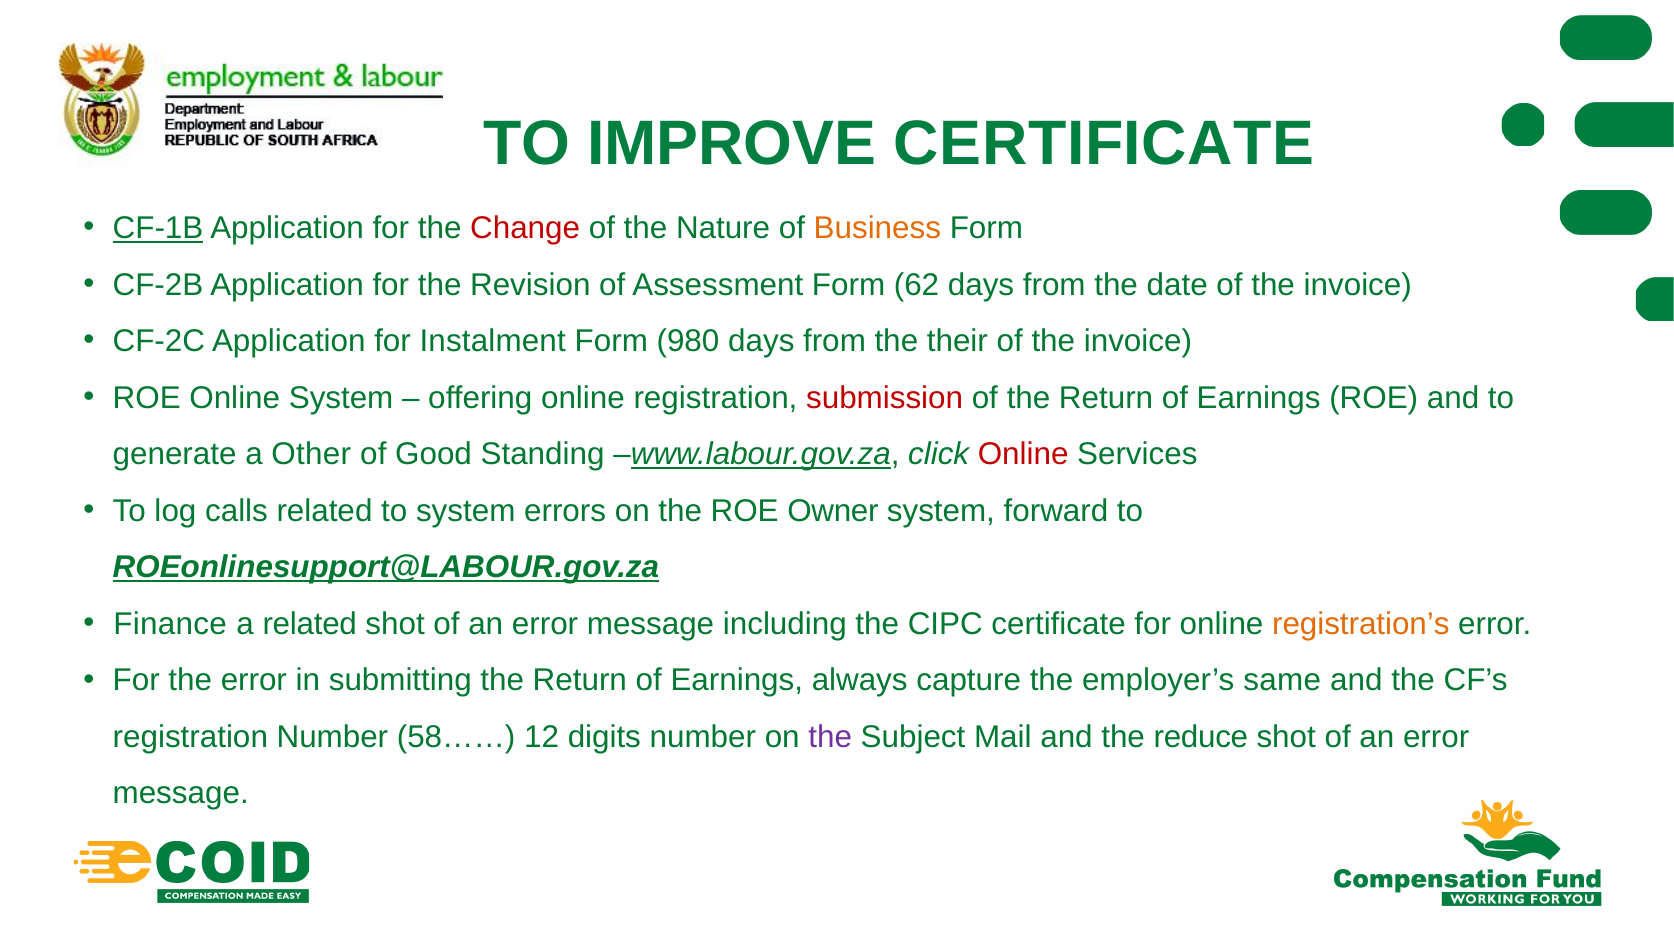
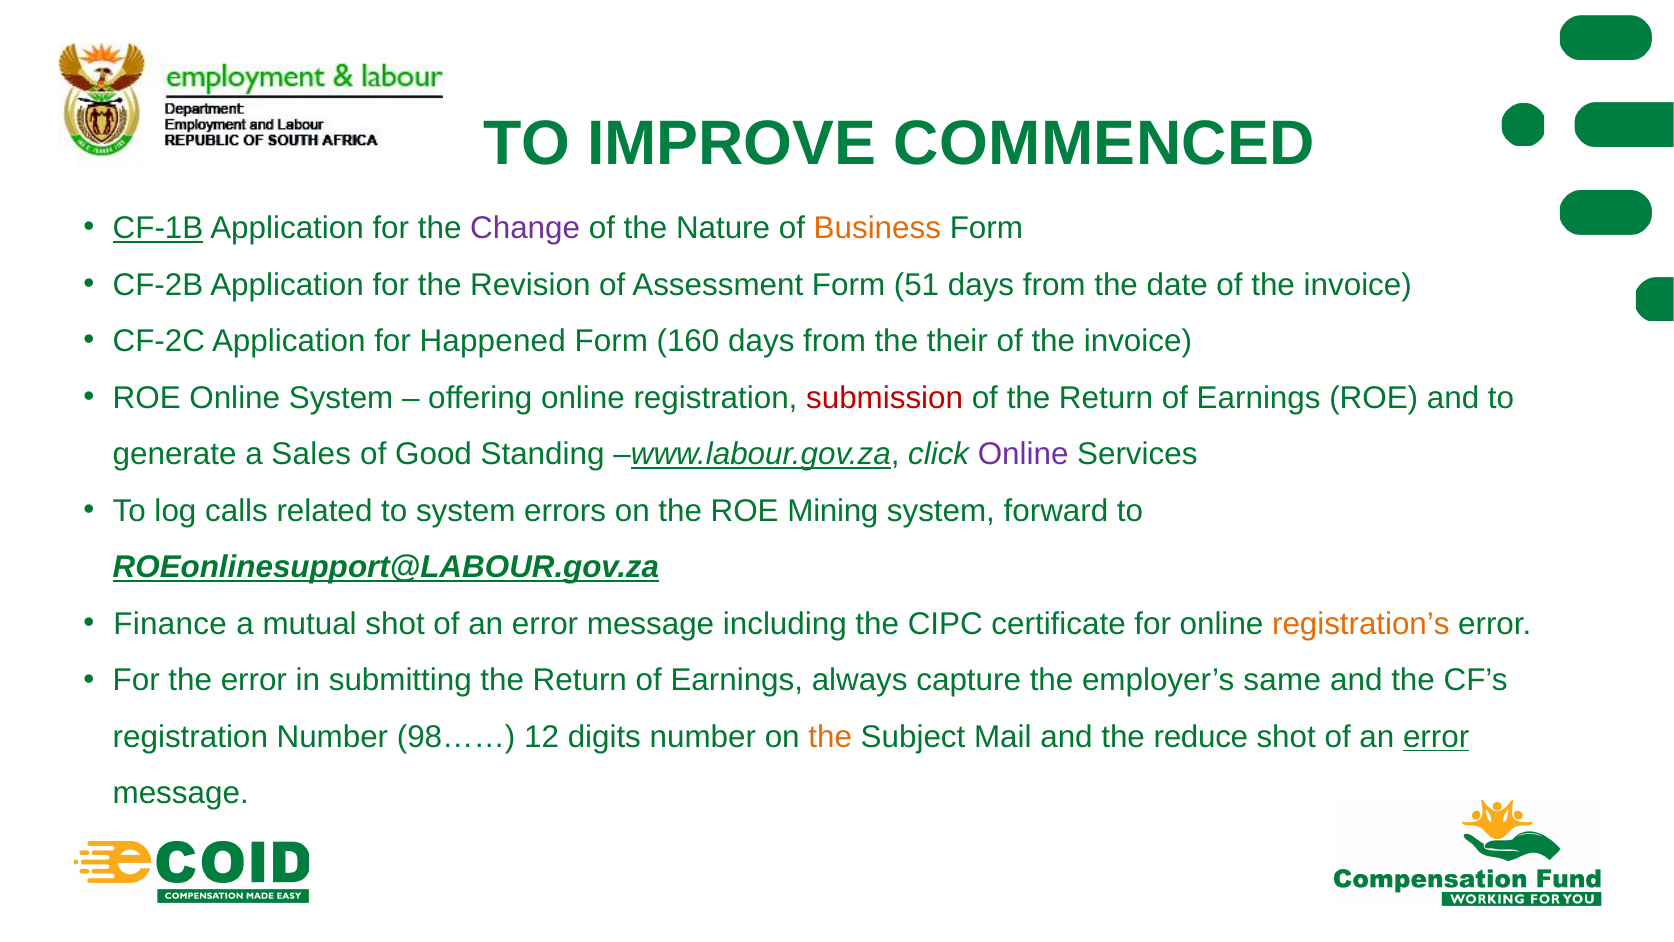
IMPROVE CERTIFICATE: CERTIFICATE -> COMMENCED (1104, 144)
Change colour: red -> purple (525, 228)
62: 62 -> 51 (917, 285)
Instalment: Instalment -> Happened (493, 341)
980: 980 -> 160 (688, 341)
Other: Other -> Sales (311, 454)
Online colour: red -> purple (1023, 454)
Owner: Owner -> Mining (833, 511)
a related: related -> mutual (310, 624)
58……: 58…… -> 98…… (456, 737)
the colour: purple -> orange (830, 737)
error underline: none -> present (1436, 737)
